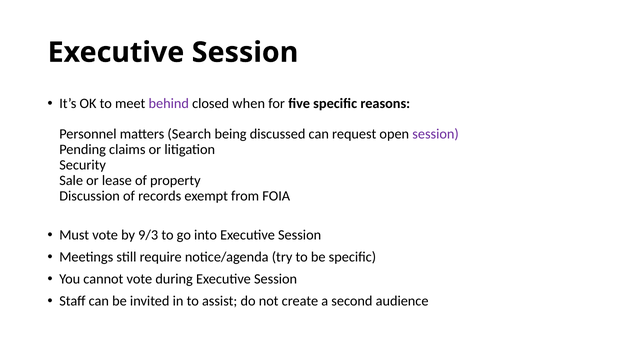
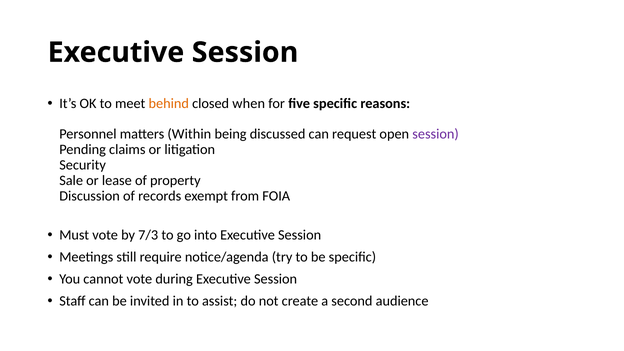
behind colour: purple -> orange (169, 103)
Search: Search -> Within (189, 134)
9/3: 9/3 -> 7/3 (148, 235)
